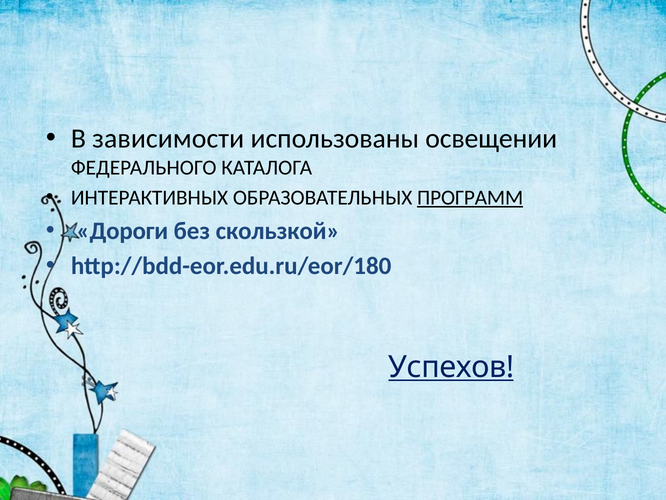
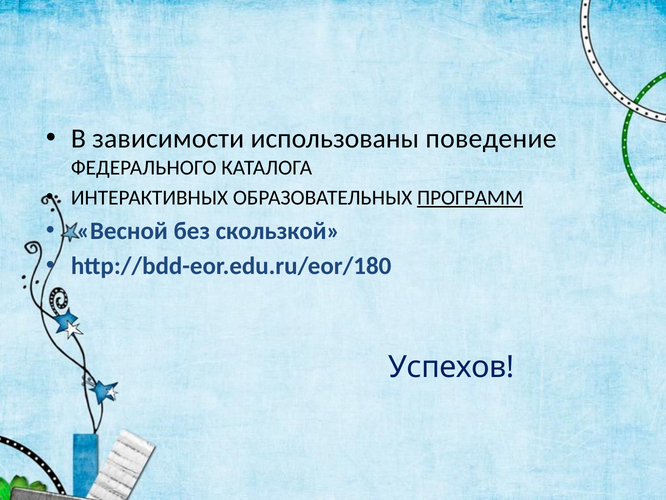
освещении: освещении -> поведение (491, 138)
Дороги: Дороги -> Весной (122, 231)
Успехов underline: present -> none (451, 367)
